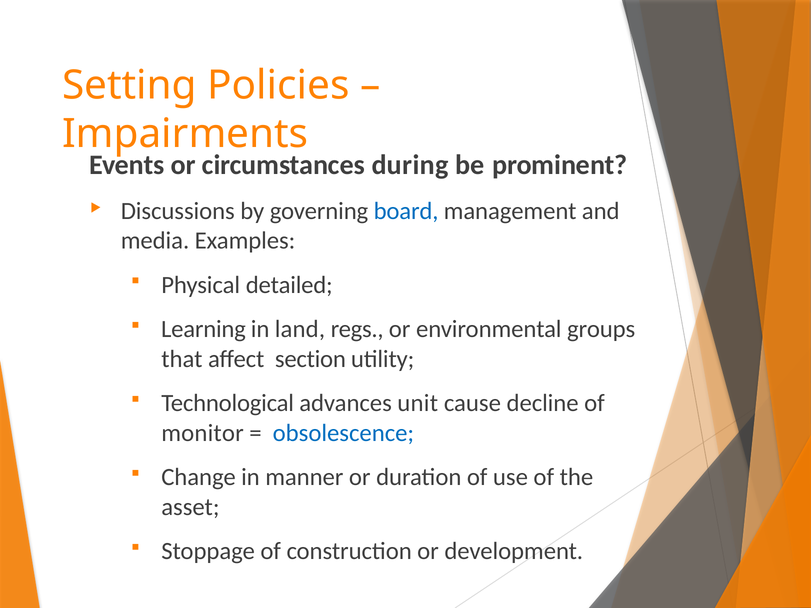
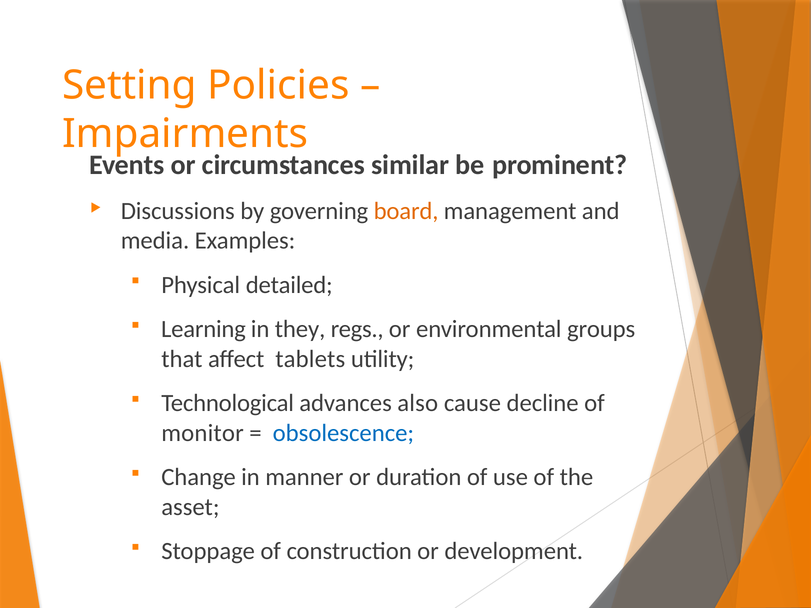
during: during -> similar (410, 165)
board colour: blue -> orange (406, 211)
land: land -> they (300, 329)
section: section -> tablets (310, 359)
unit: unit -> also (418, 403)
